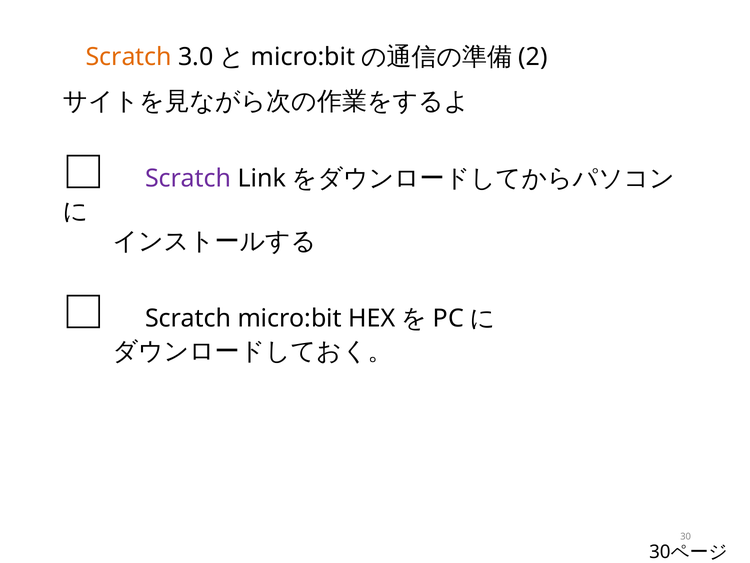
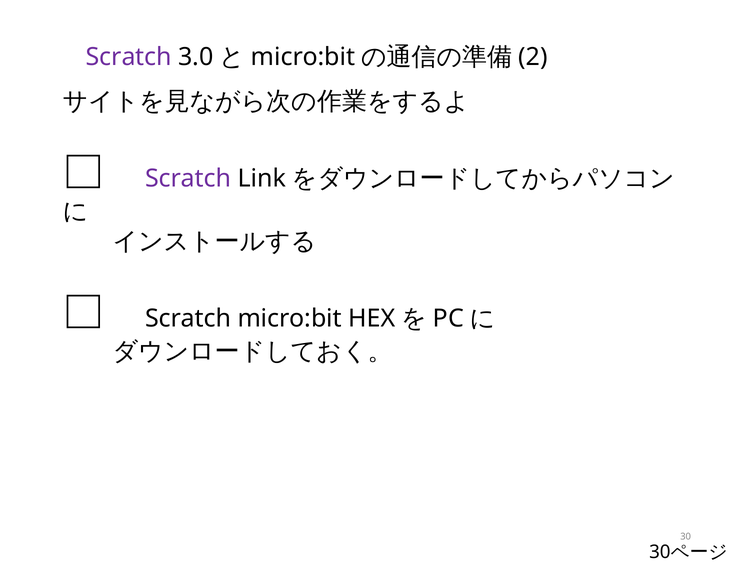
Scratch colour: orange -> purple (129, 57)
